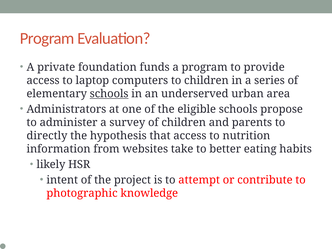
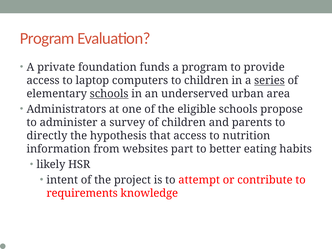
series underline: none -> present (269, 80)
take: take -> part (182, 149)
photographic: photographic -> requirements (82, 193)
